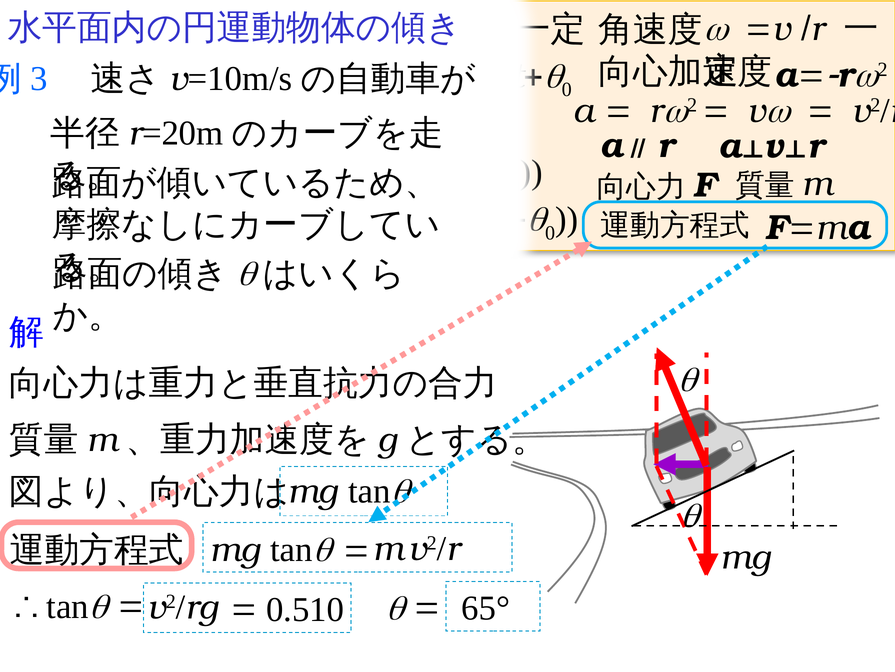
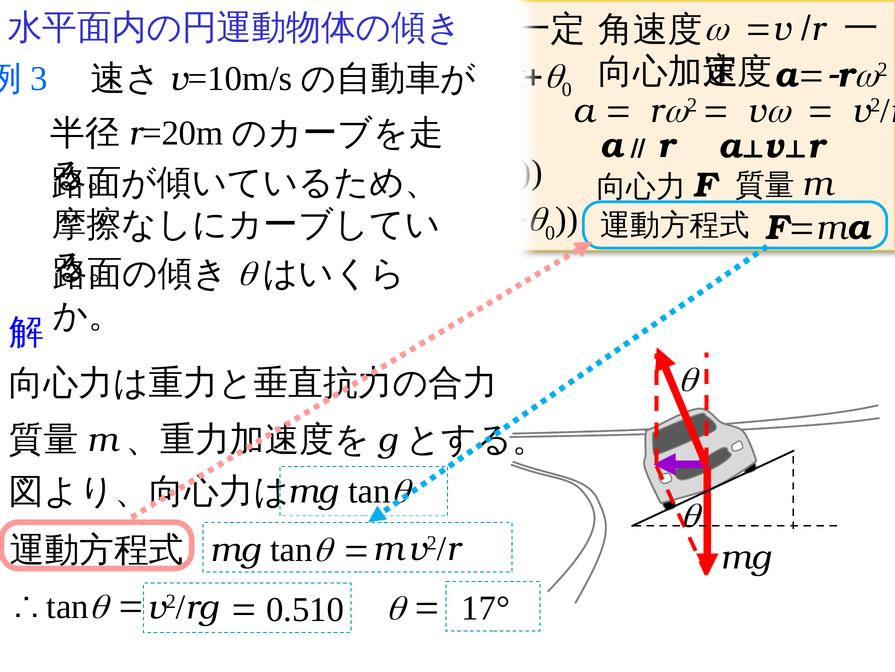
65°: 65° -> 17° (486, 607)
